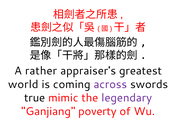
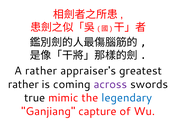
world: world -> rather (23, 84)
legendary colour: purple -> blue (127, 98)
poverty: poverty -> capture (97, 111)
